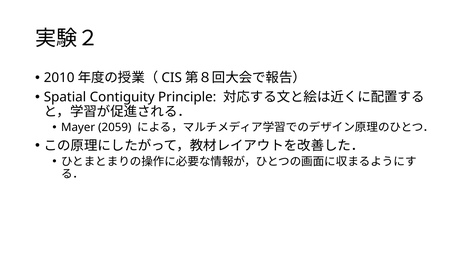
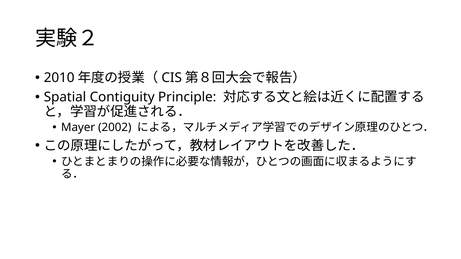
2059: 2059 -> 2002 (115, 128)
